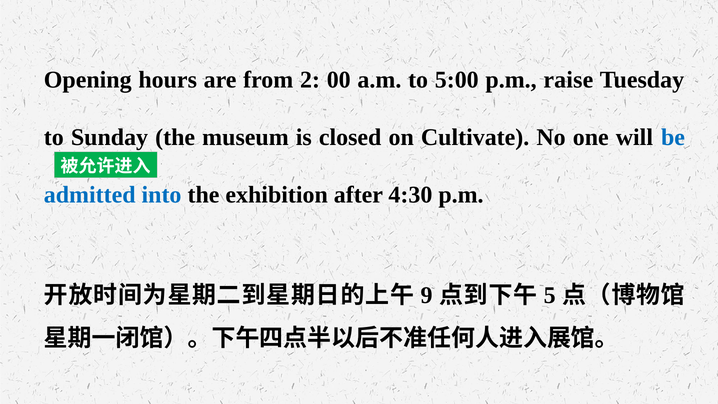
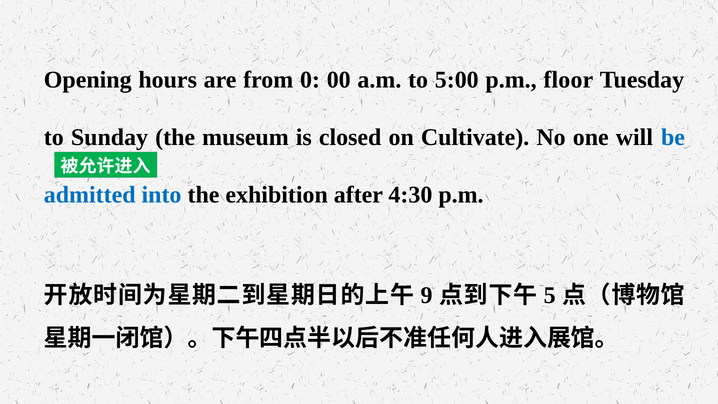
2: 2 -> 0 (310, 80)
raise: raise -> floor (568, 80)
